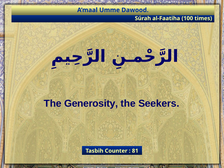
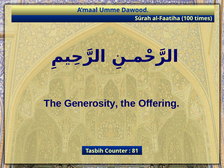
Seekers: Seekers -> Offering (159, 103)
